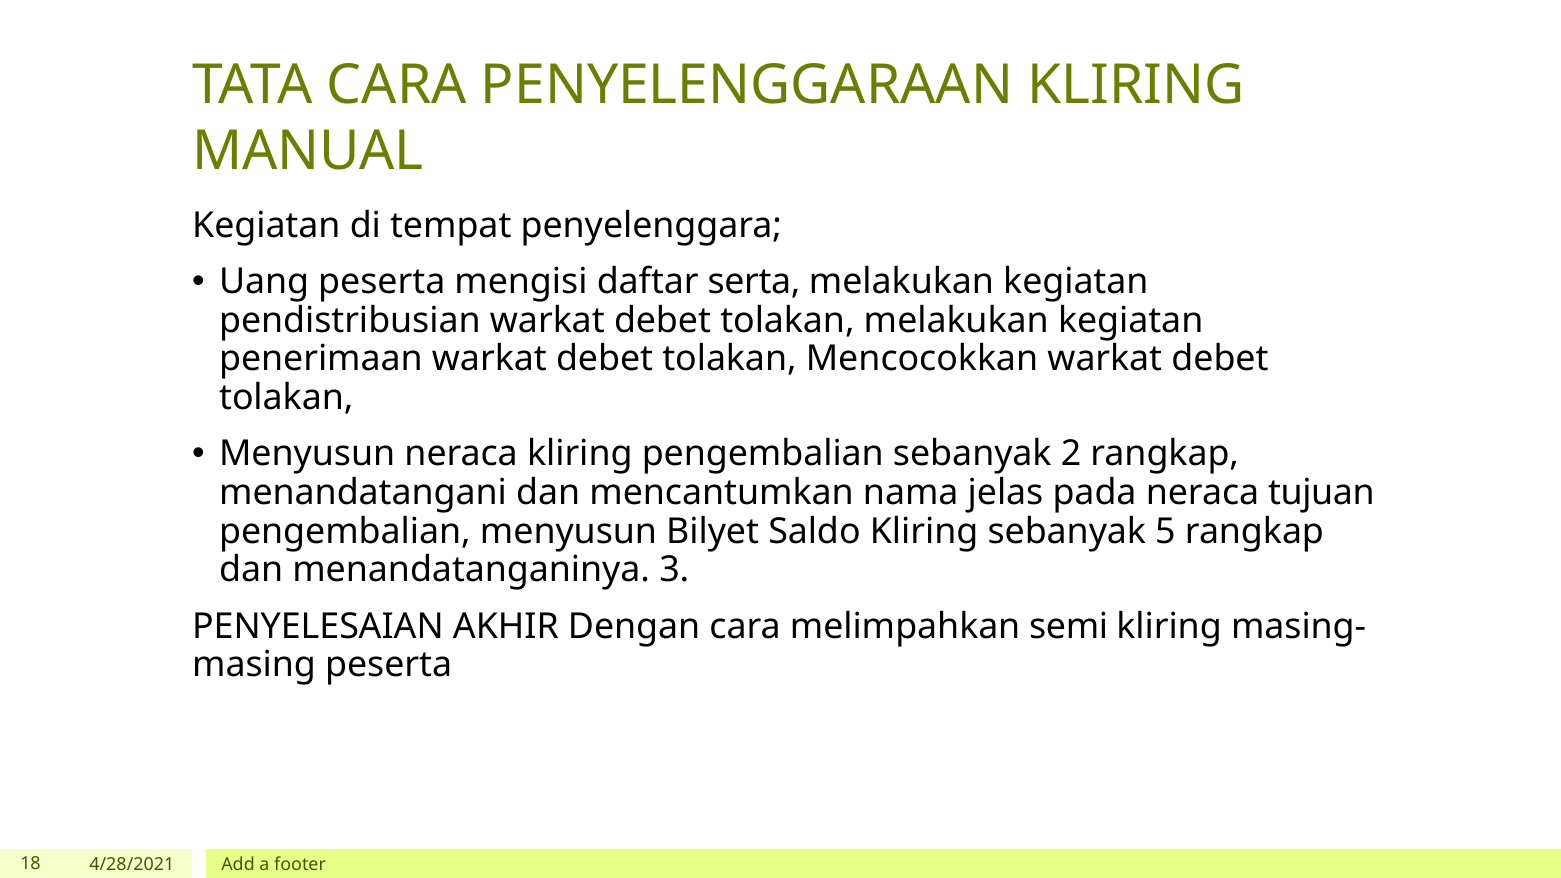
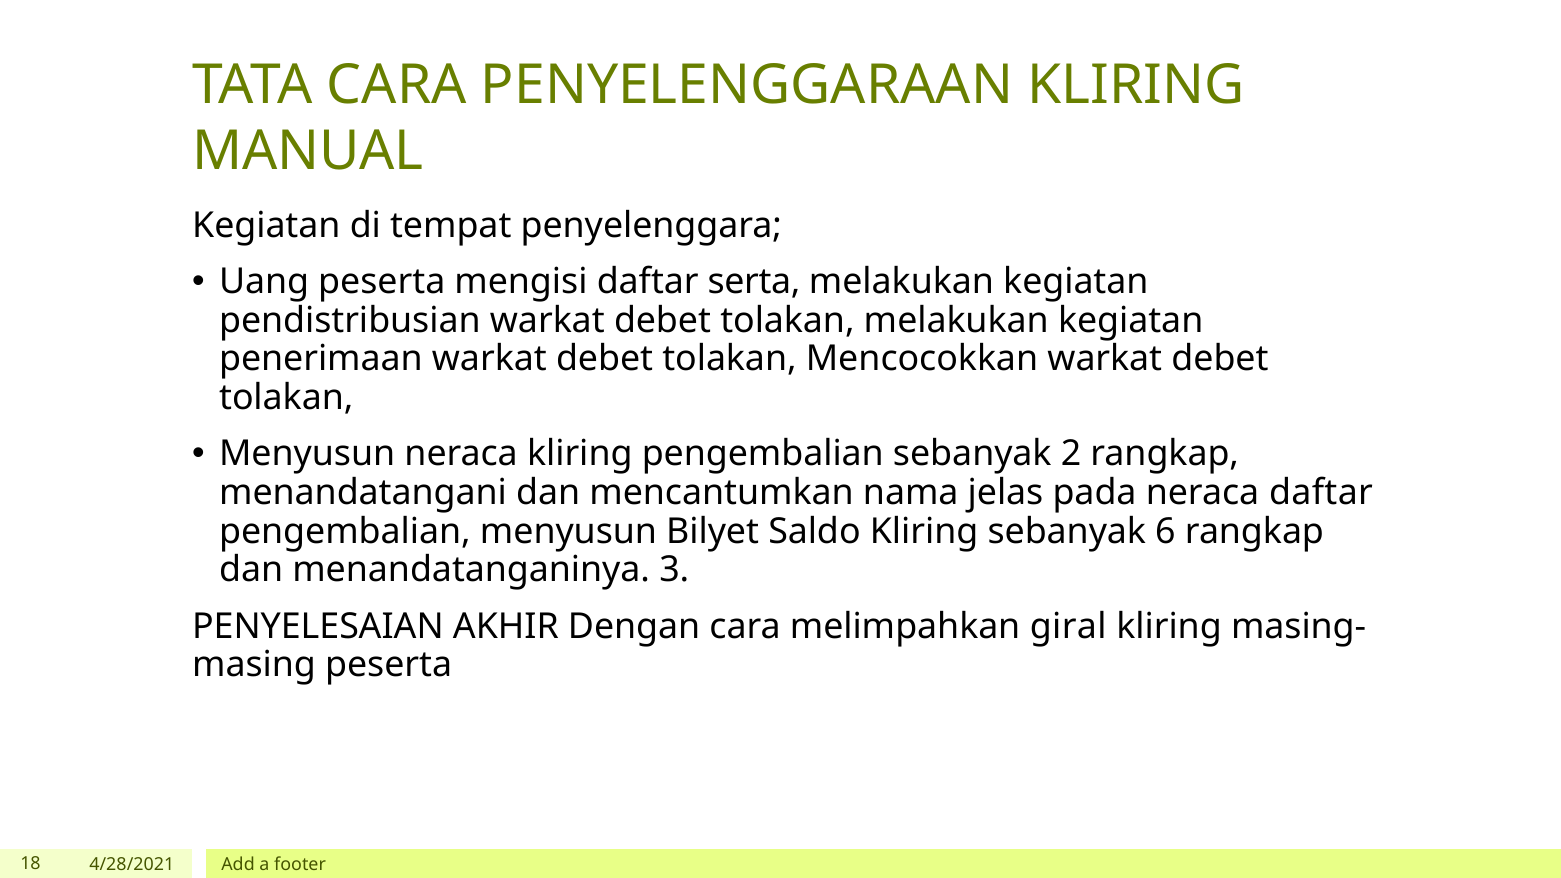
neraca tujuan: tujuan -> daftar (1321, 493)
5: 5 -> 6 (1165, 531)
semi: semi -> giral (1068, 626)
